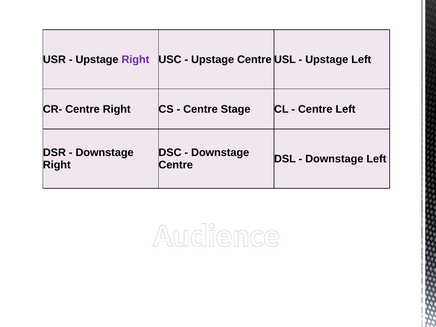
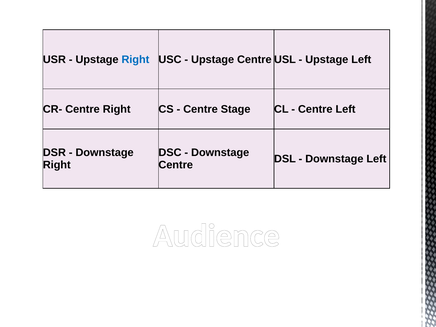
Right colour: purple -> blue (135, 59)
